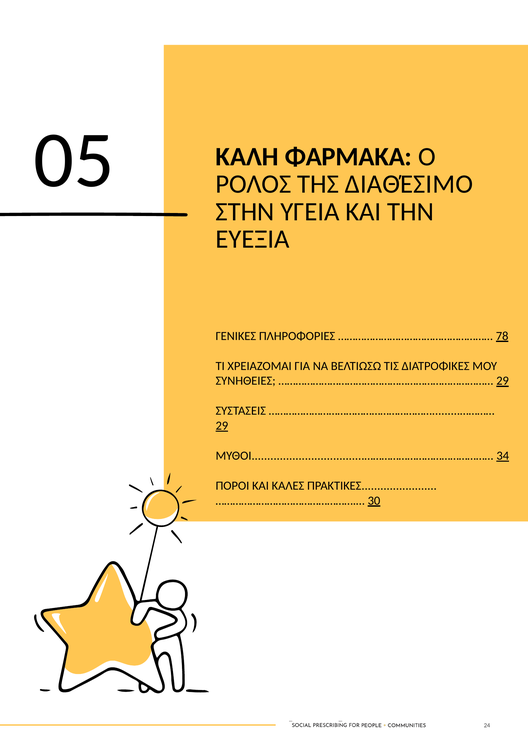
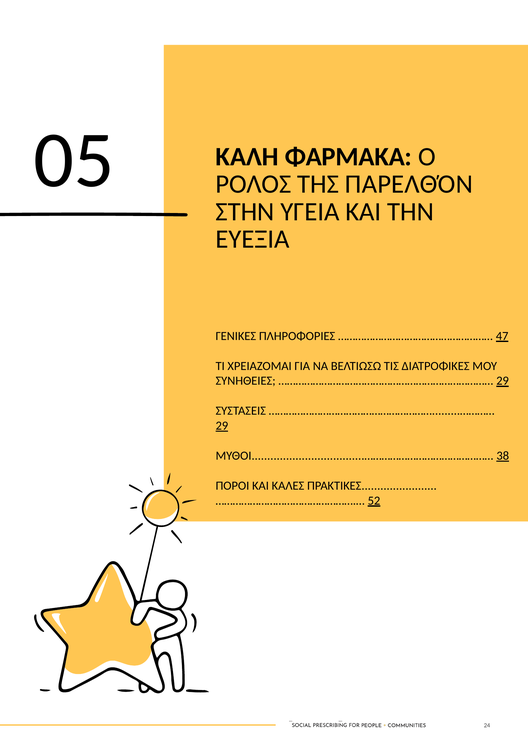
ΔΙΑΘΈΣΙΜΟ: ΔΙΑΘΈΣΙΜΟ -> ΠΑΡΕΛΘΌΝ (409, 184)
78: 78 -> 47 (502, 336)
34: 34 -> 38 (503, 456)
30: 30 -> 52 (374, 501)
